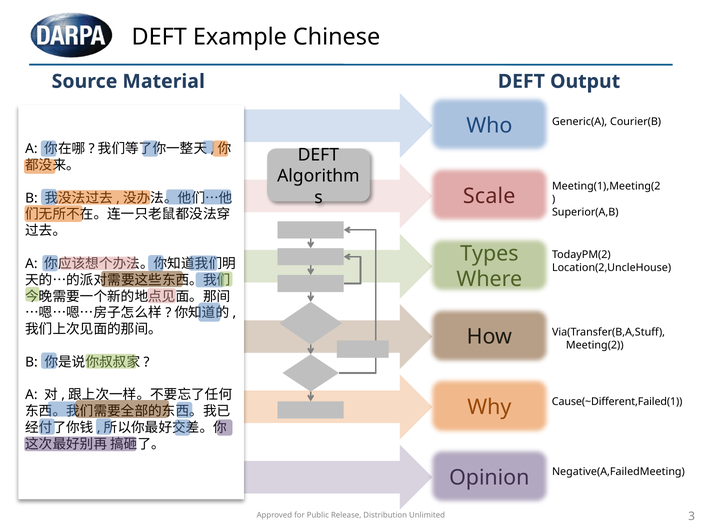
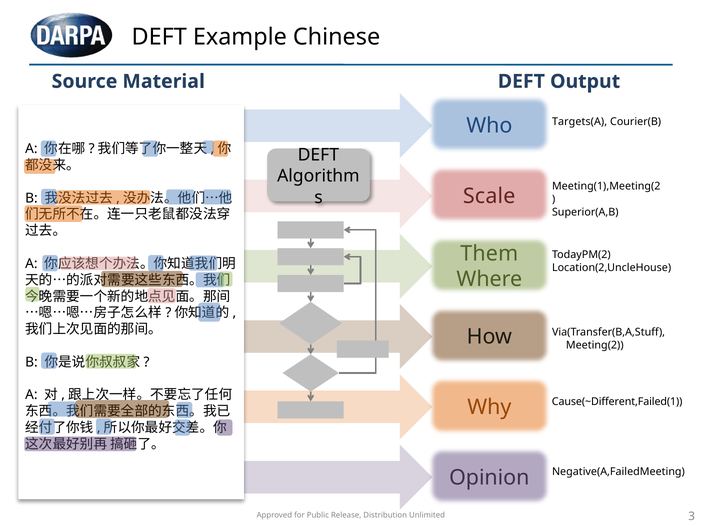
Generic(A: Generic(A -> Targets(A (580, 122)
Types: Types -> Them (489, 253)
